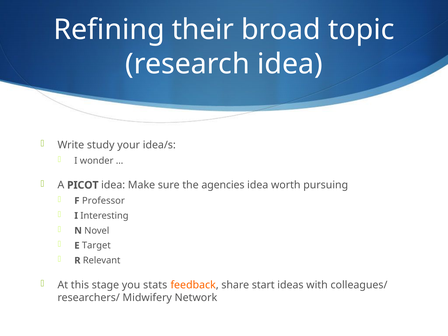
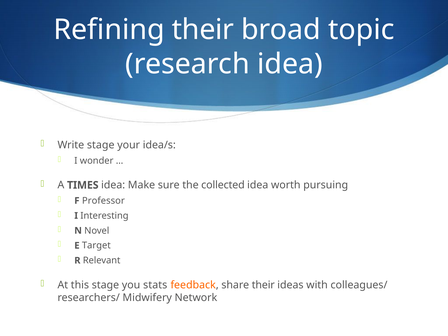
Write study: study -> stage (101, 145)
PICOT: PICOT -> TIMES (83, 185)
agencies: agencies -> collected (223, 185)
share start: start -> their (263, 285)
